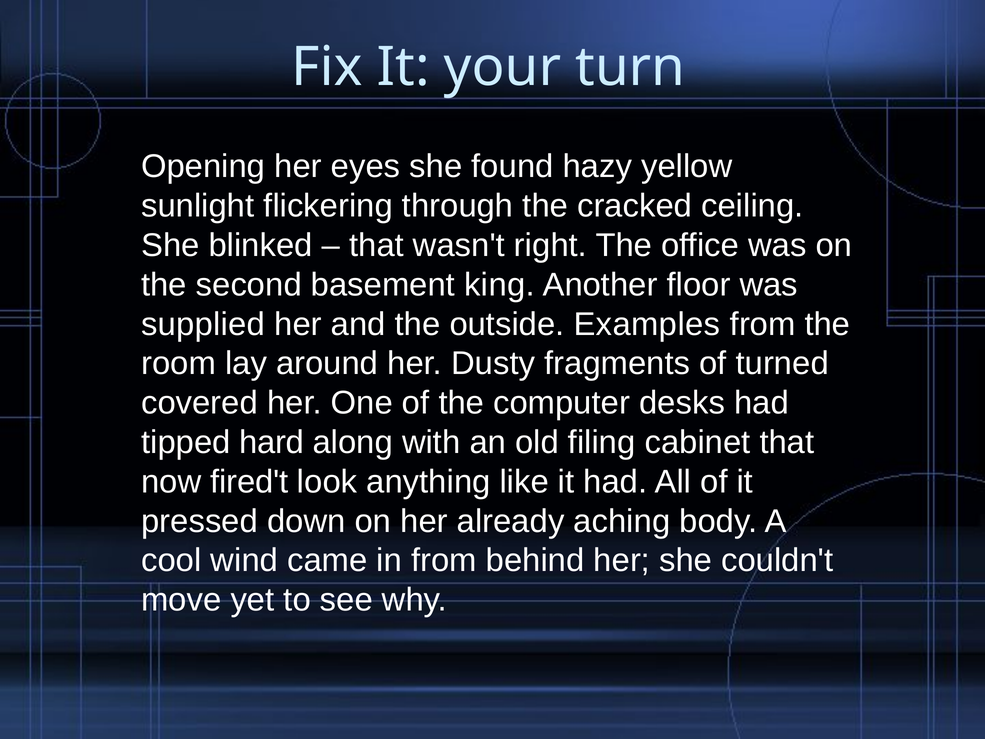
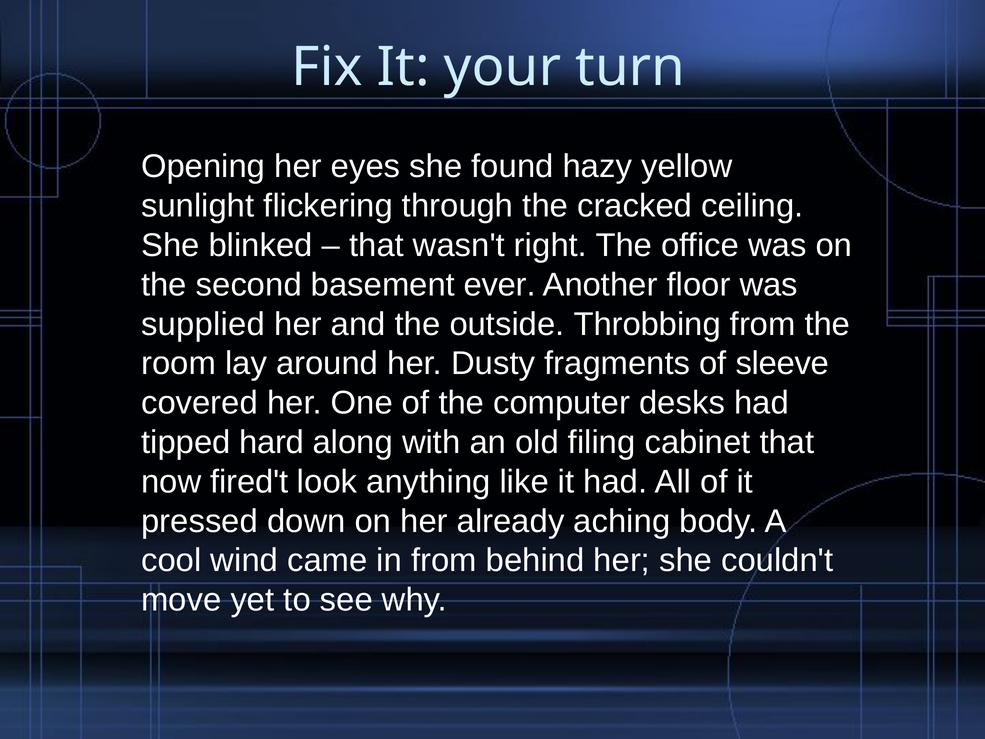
king: king -> ever (500, 285)
Examples: Examples -> Throbbing (647, 324)
turned: turned -> sleeve (782, 363)
